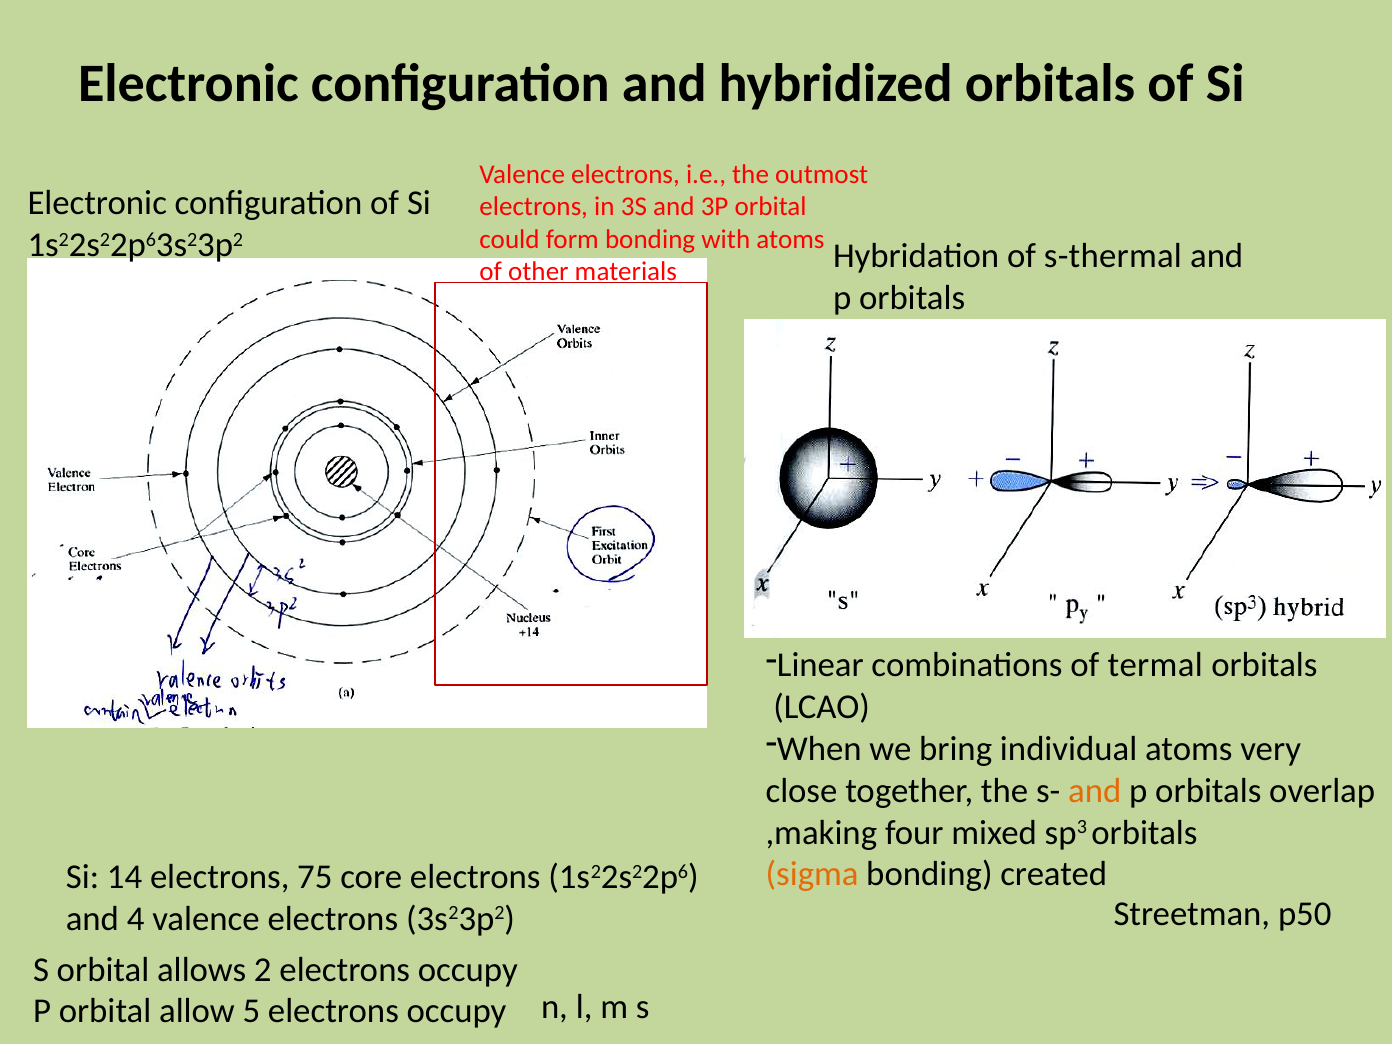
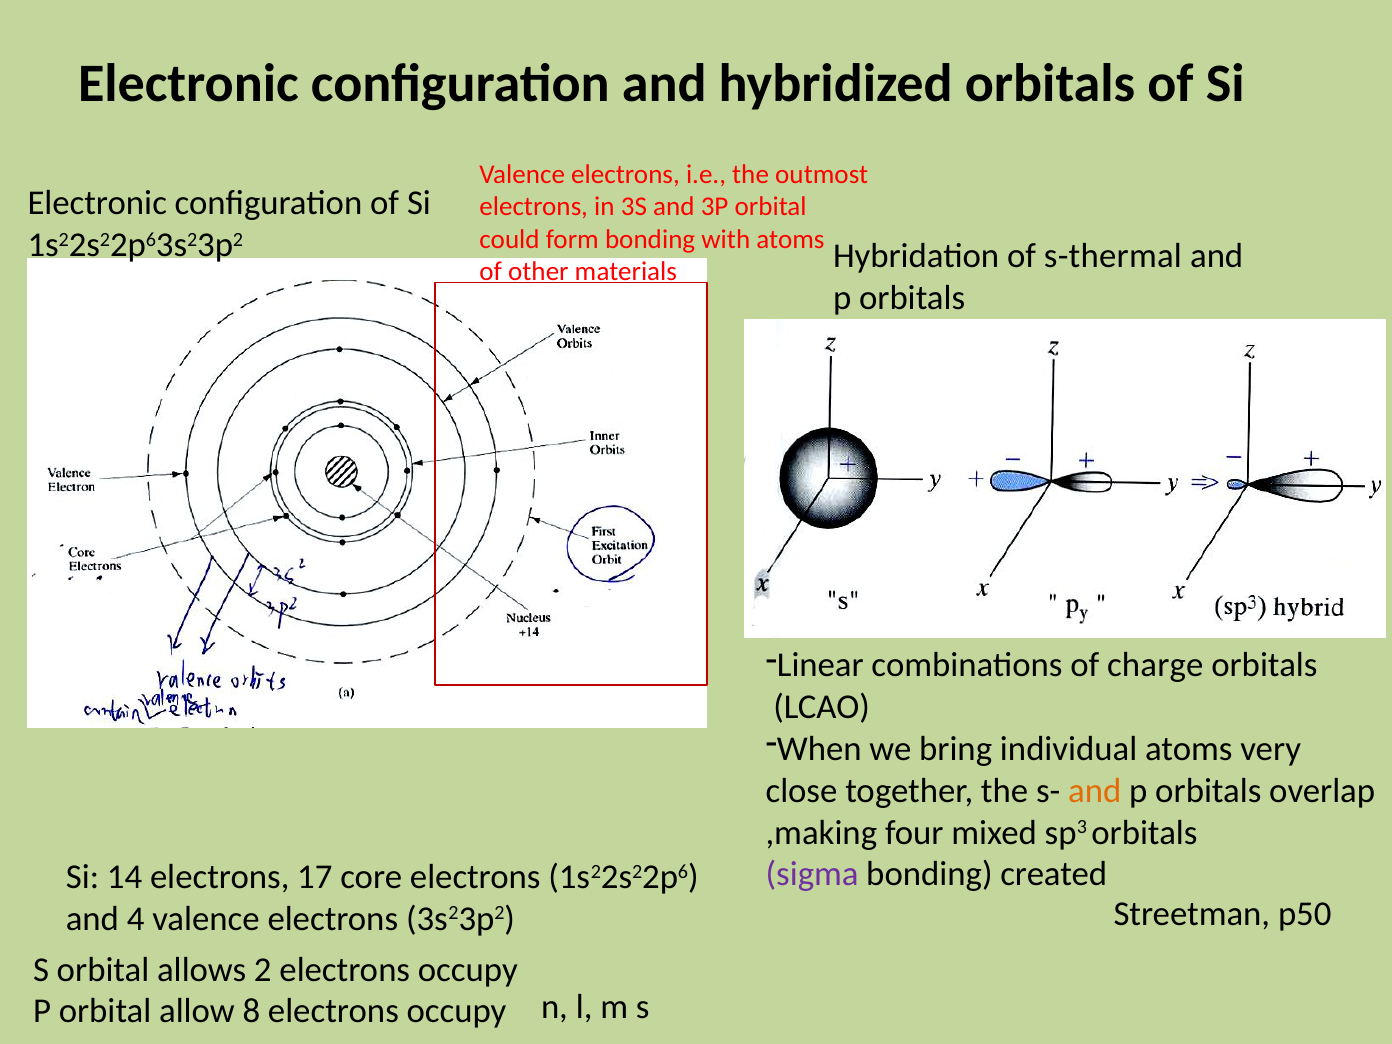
termal: termal -> charge (1155, 665)
sigma colour: orange -> purple (812, 874)
75: 75 -> 17 (315, 877)
5: 5 -> 8 (251, 1011)
